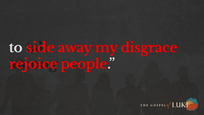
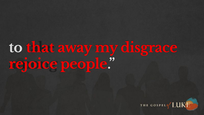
side: side -> that (40, 48)
